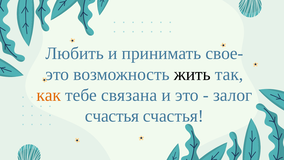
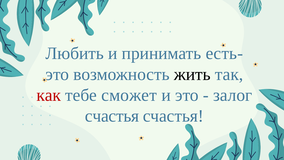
свое-: свое- -> есть- (224, 53)
как colour: orange -> red (49, 95)
связана: связана -> сможет (129, 95)
